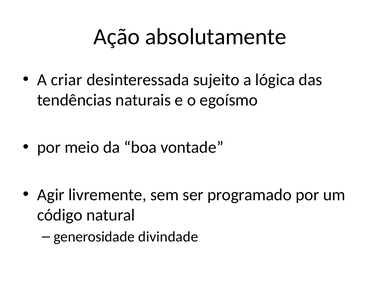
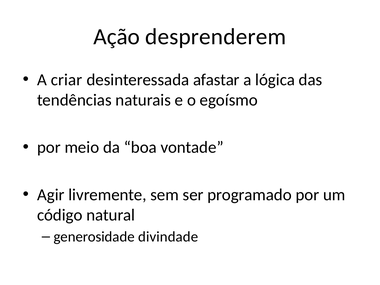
absolutamente: absolutamente -> desprenderem (216, 37)
sujeito: sujeito -> afastar (216, 80)
